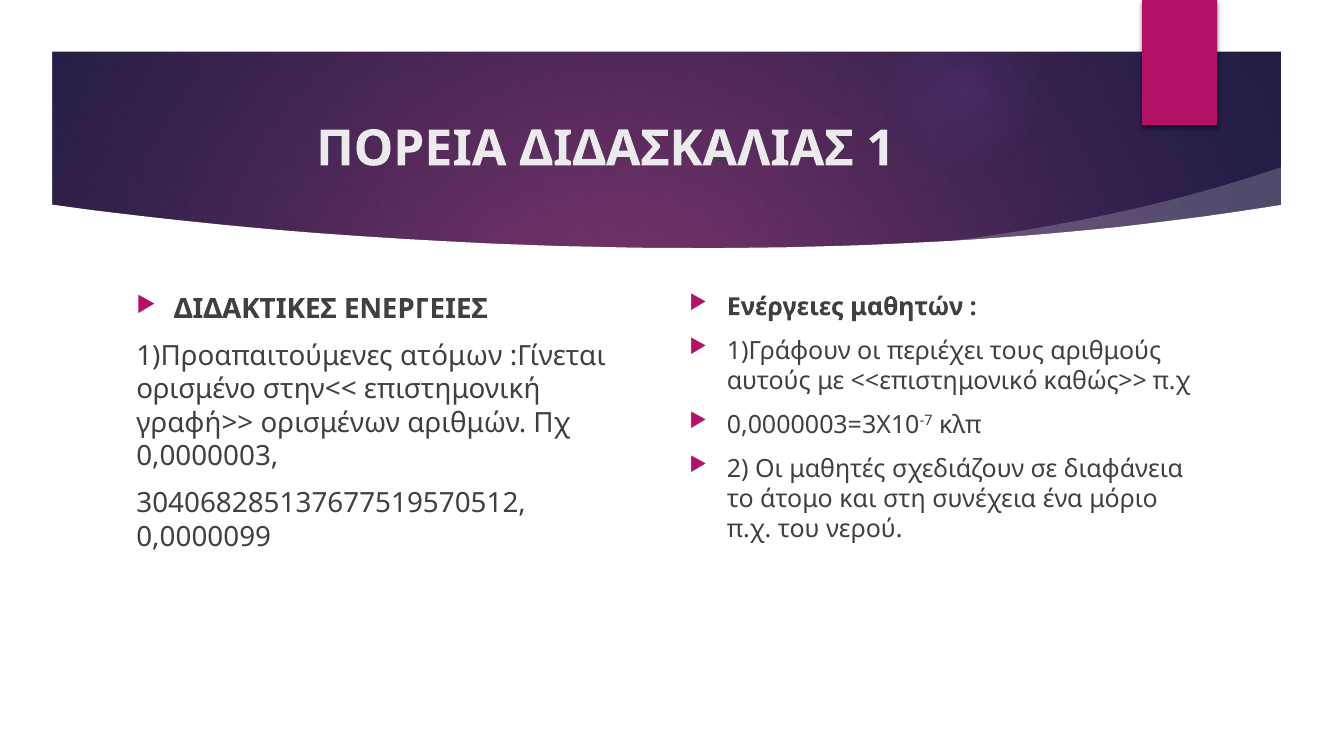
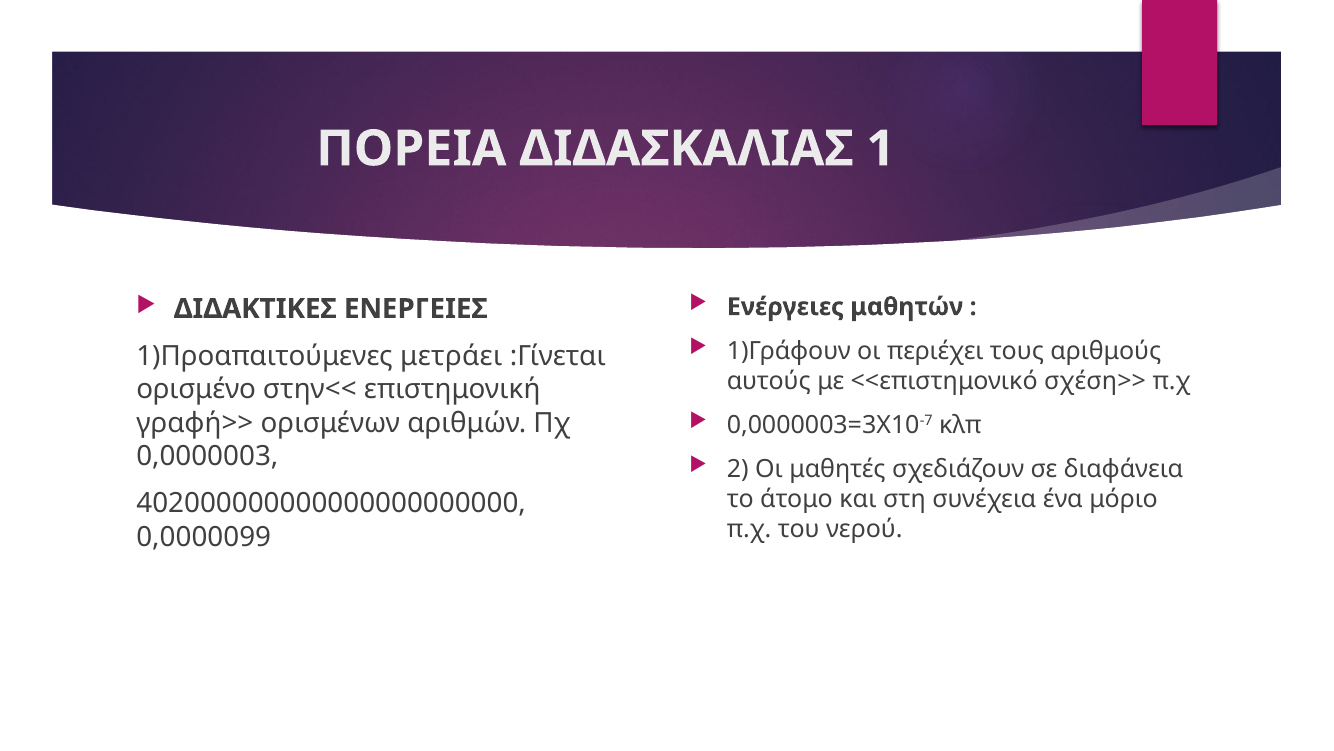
ατόμων: ατόμων -> μετράει (451, 356)
καθώς>>: καθώς>> -> σχέση>> (1095, 381)
304068285137677519570512: 304068285137677519570512 -> 402000000000000000000000 (331, 503)
